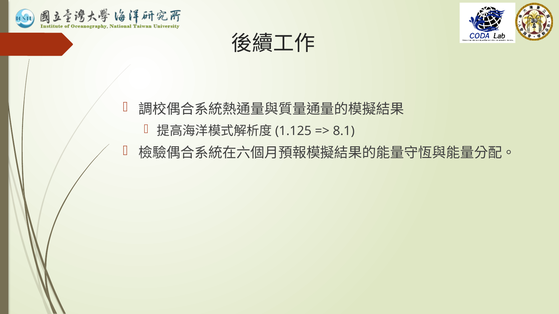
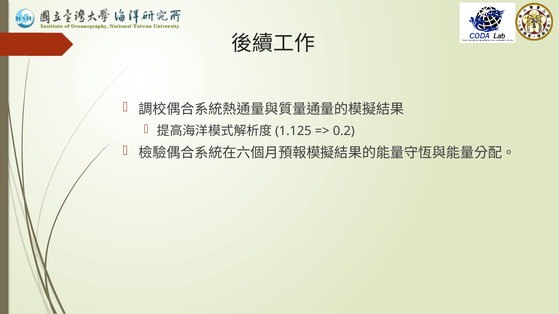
8.1: 8.1 -> 0.2 (344, 131)
